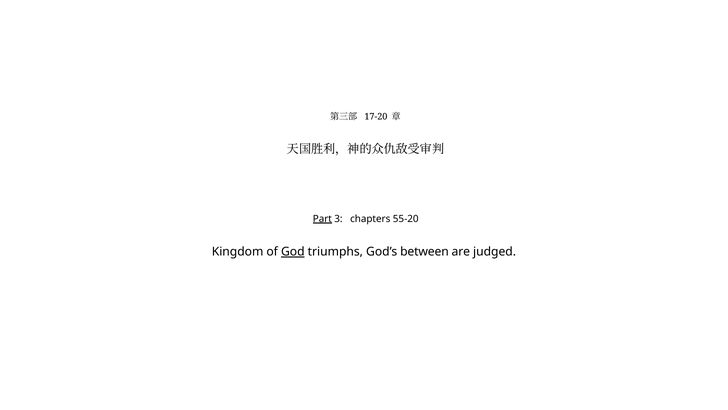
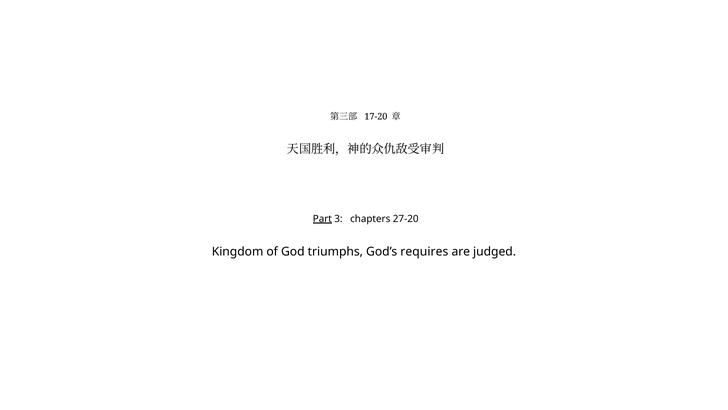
55-20: 55-20 -> 27-20 (406, 218)
God underline: present -> none (293, 251)
between: between -> requires (424, 251)
